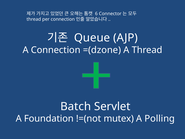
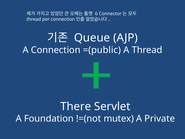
=(dzone: =(dzone -> =(public (102, 50)
Batch: Batch -> There (76, 106)
Polling: Polling -> Private (160, 118)
